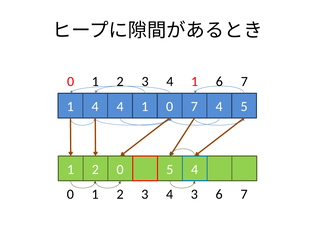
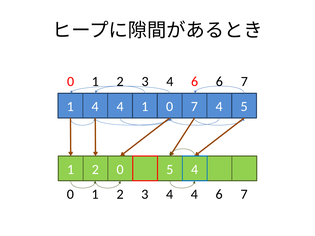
3 4 1: 1 -> 6 (195, 82)
3 4 3: 3 -> 4 (194, 194)
